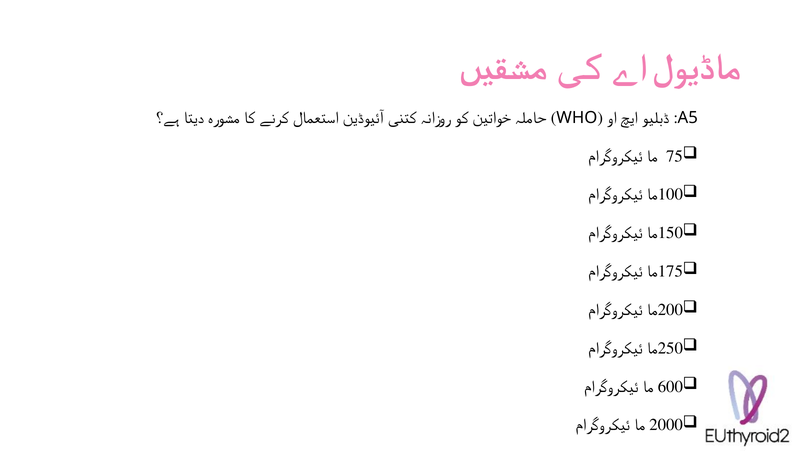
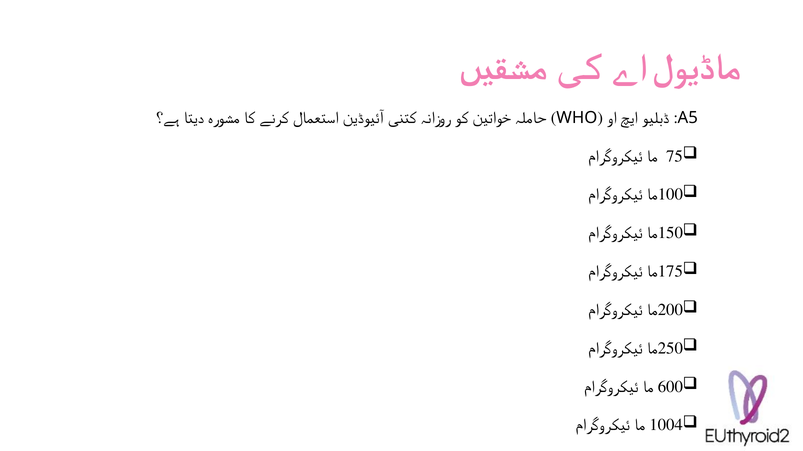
2000: 2000 -> 1004 (666, 426)
